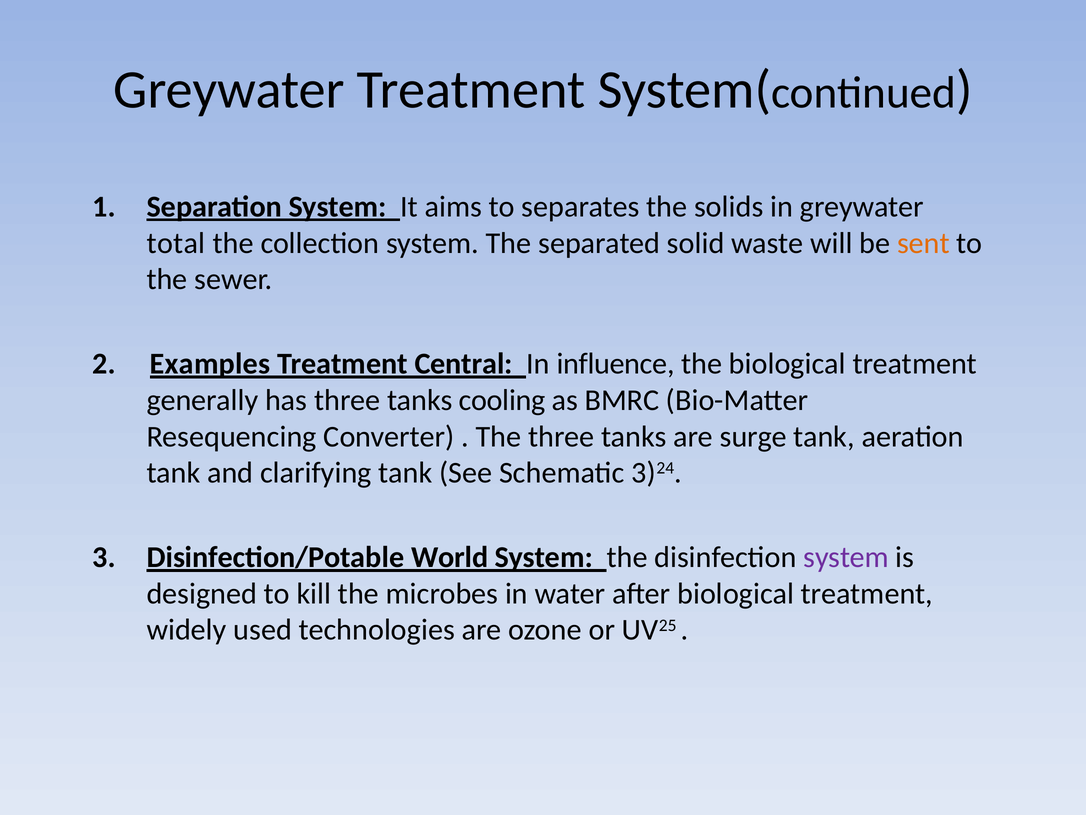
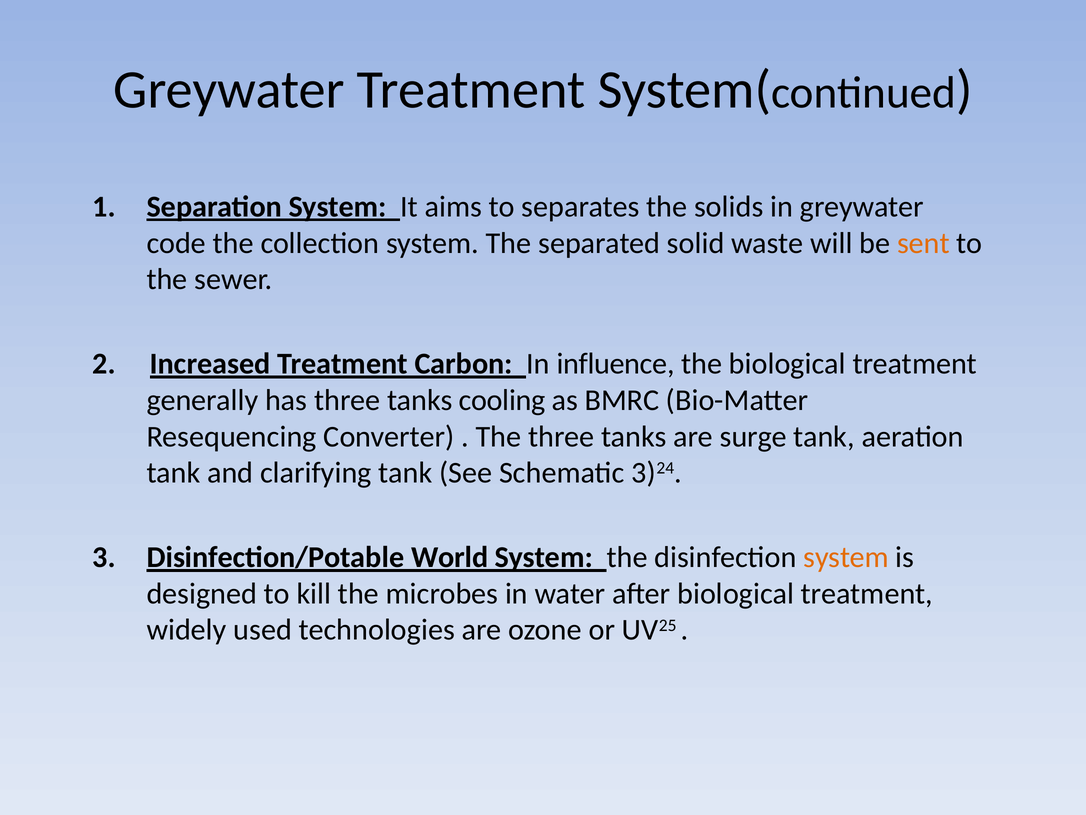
total: total -> code (176, 243)
Examples: Examples -> Increased (210, 364)
Central: Central -> Carbon (464, 364)
system colour: purple -> orange (846, 557)
